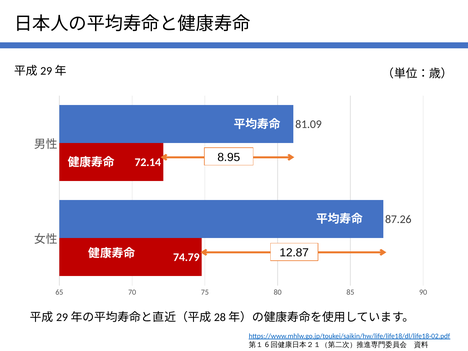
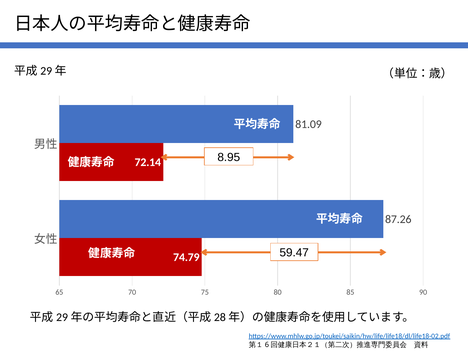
12.87: 12.87 -> 59.47 (294, 253)
